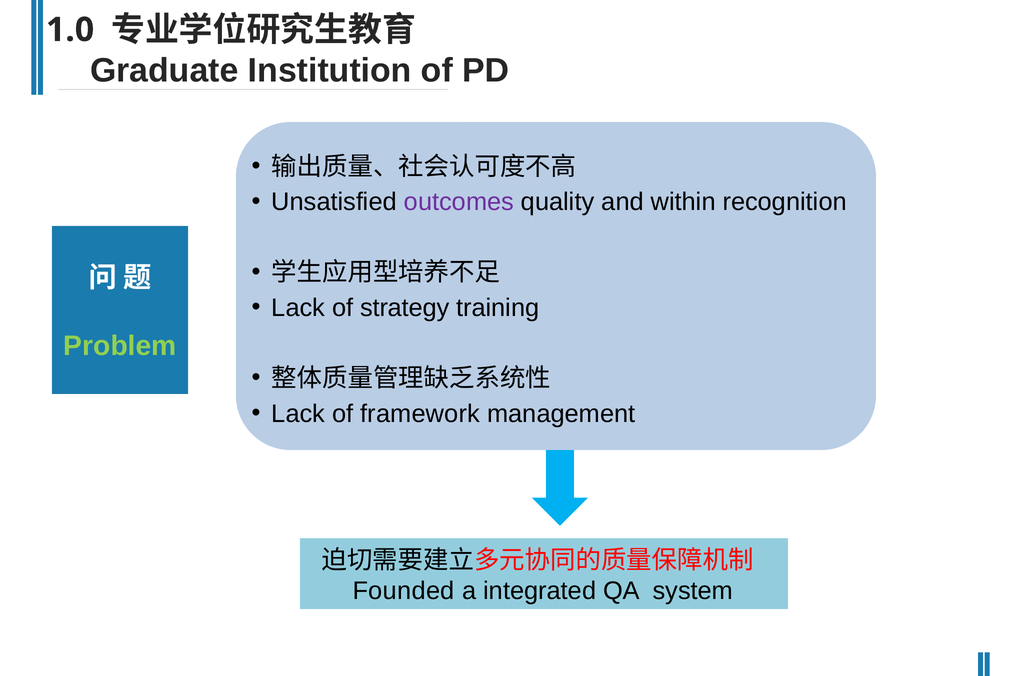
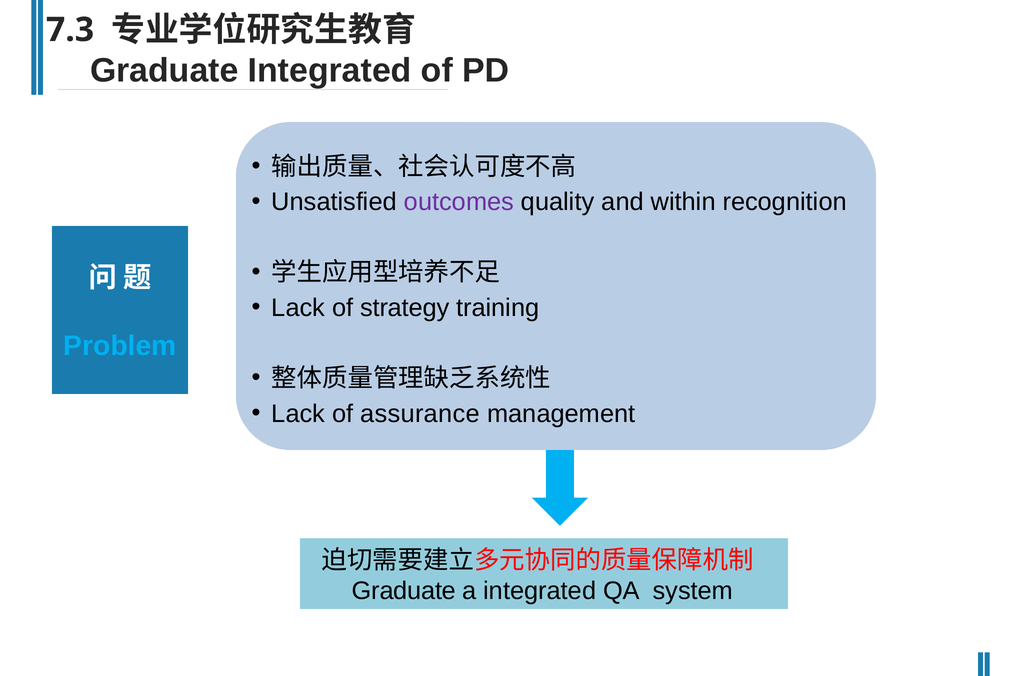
1.0: 1.0 -> 7.3 (70, 30)
Graduate Institution: Institution -> Integrated (330, 71)
Problem colour: light green -> light blue (120, 346)
framework: framework -> assurance (420, 414)
Founded: Founded -> Graduate (404, 591)
